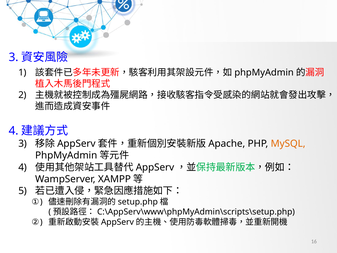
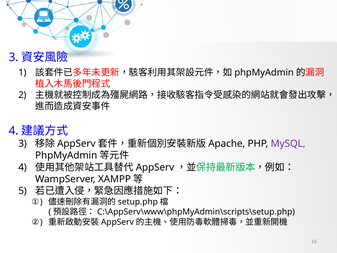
MySQL colour: orange -> purple (288, 144)
